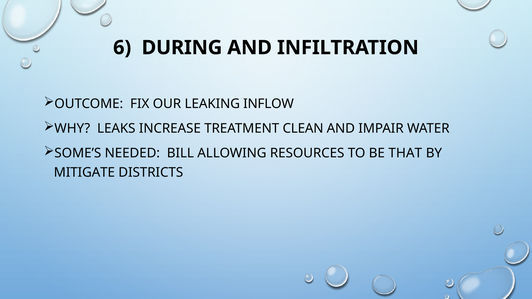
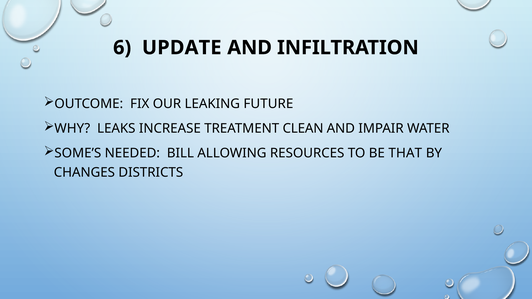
DURING: DURING -> UPDATE (182, 48)
INFLOW: INFLOW -> FUTURE (268, 104)
MITIGATE: MITIGATE -> CHANGES (84, 173)
